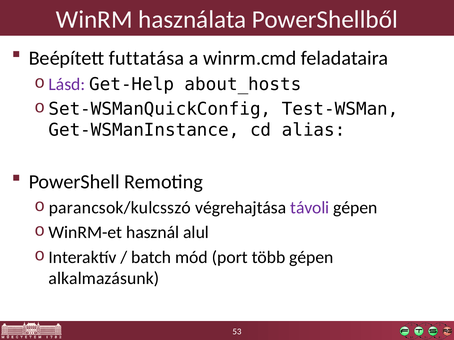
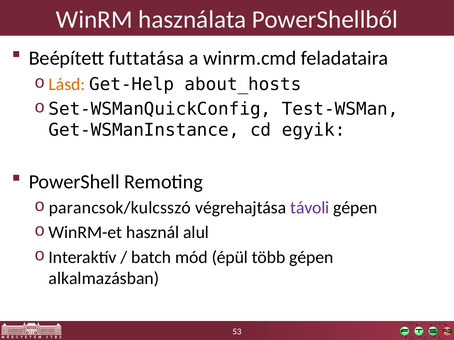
Lásd colour: purple -> orange (67, 84)
alias: alias -> egyik (314, 130)
port: port -> épül (230, 258)
alkalmazásunk: alkalmazásunk -> alkalmazásban (104, 279)
